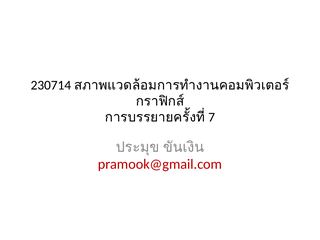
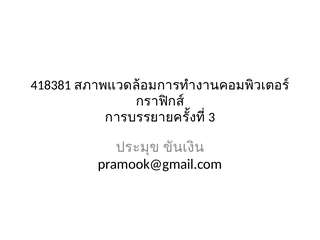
230714: 230714 -> 418381 (51, 85)
7: 7 -> 3 (212, 117)
pramook@gmail.com colour: red -> black (160, 164)
